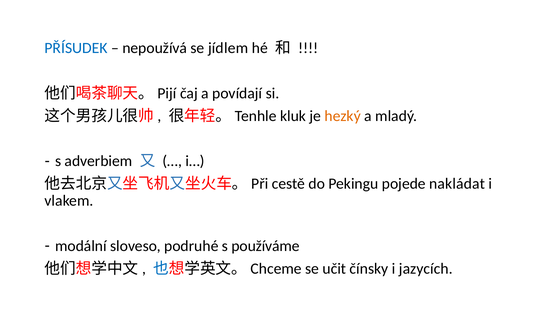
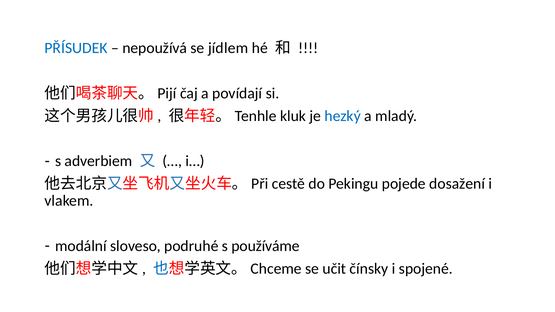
hezký colour: orange -> blue (343, 116)
nakládat: nakládat -> dosažení (457, 184)
jazycích: jazycích -> spojené (426, 269)
